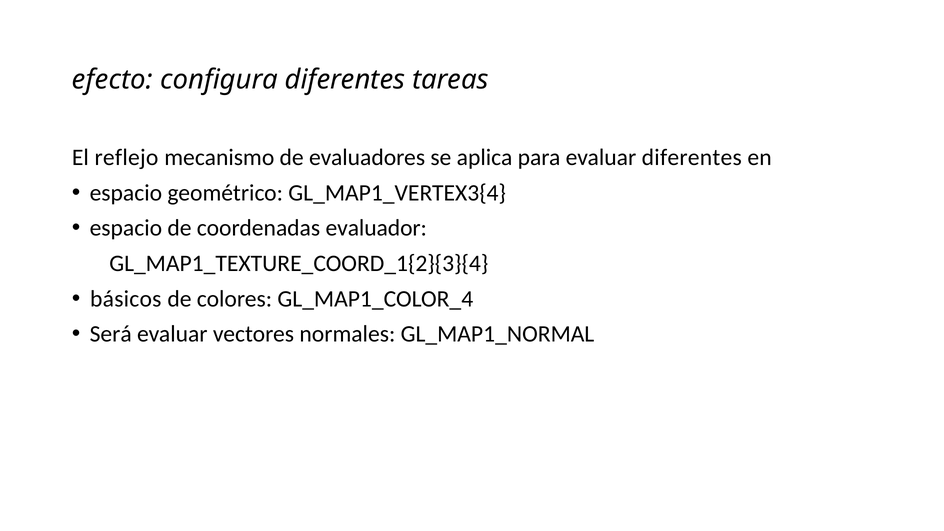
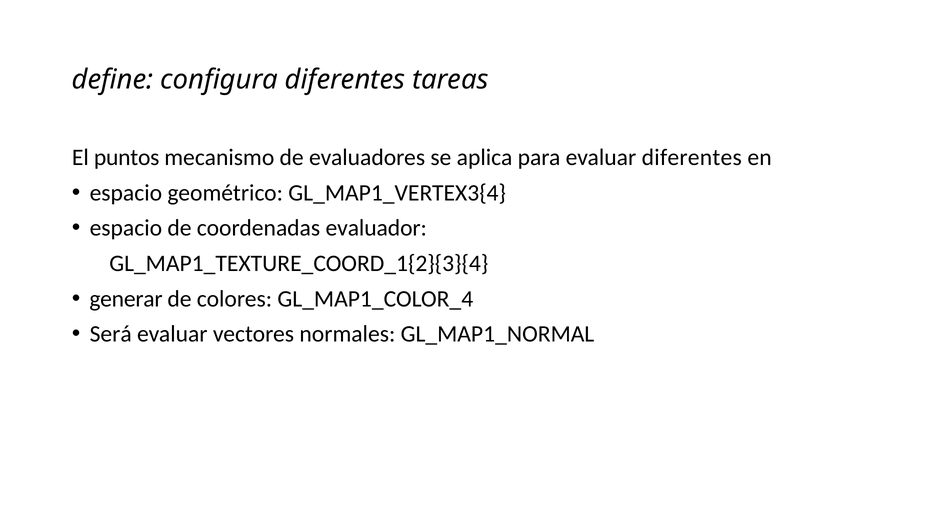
efecto: efecto -> define (113, 79)
reflejo: reflejo -> puntos (127, 157)
básicos: básicos -> generar (126, 299)
